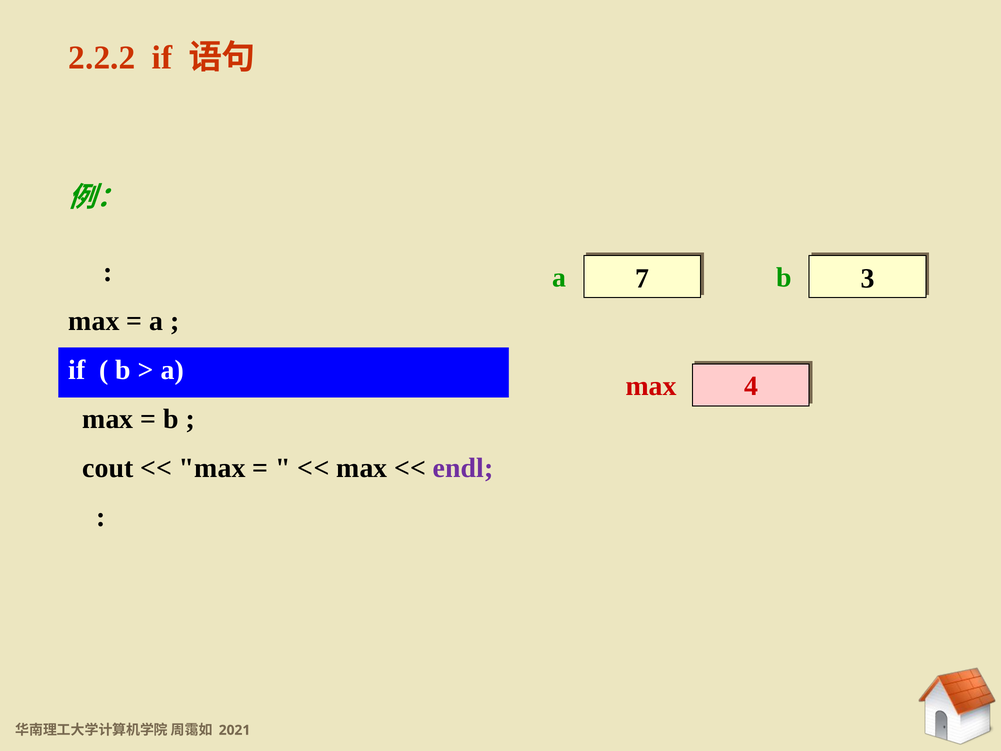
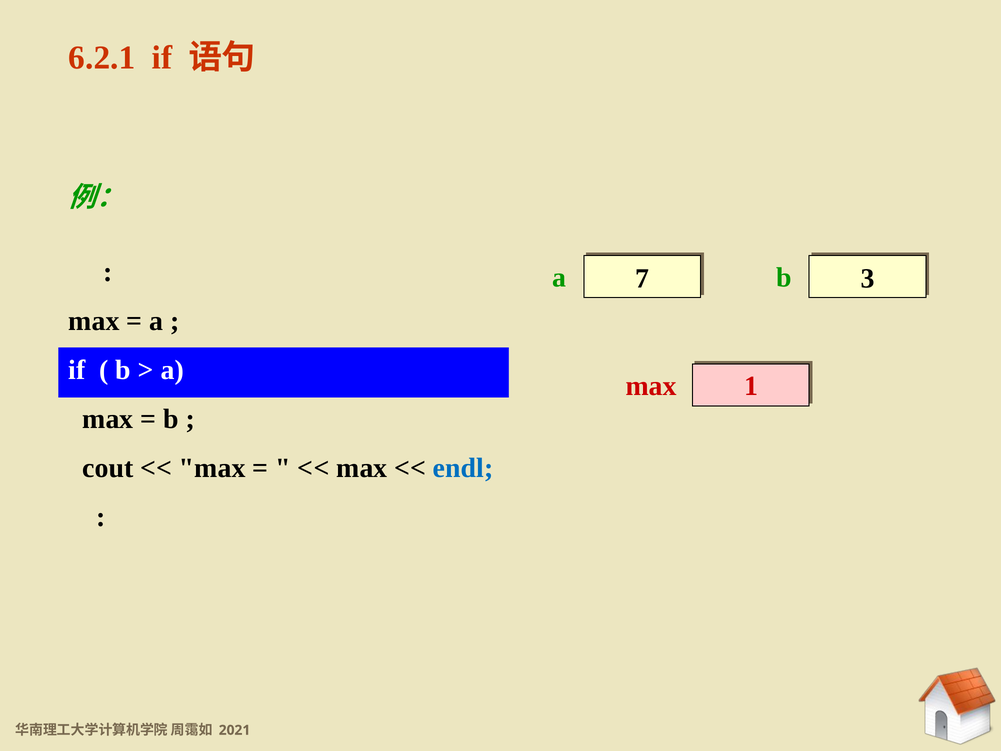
2.2.2: 2.2.2 -> 6.2.1 (102, 58)
4: 4 -> 1 (751, 386)
endl colour: purple -> blue (463, 468)
